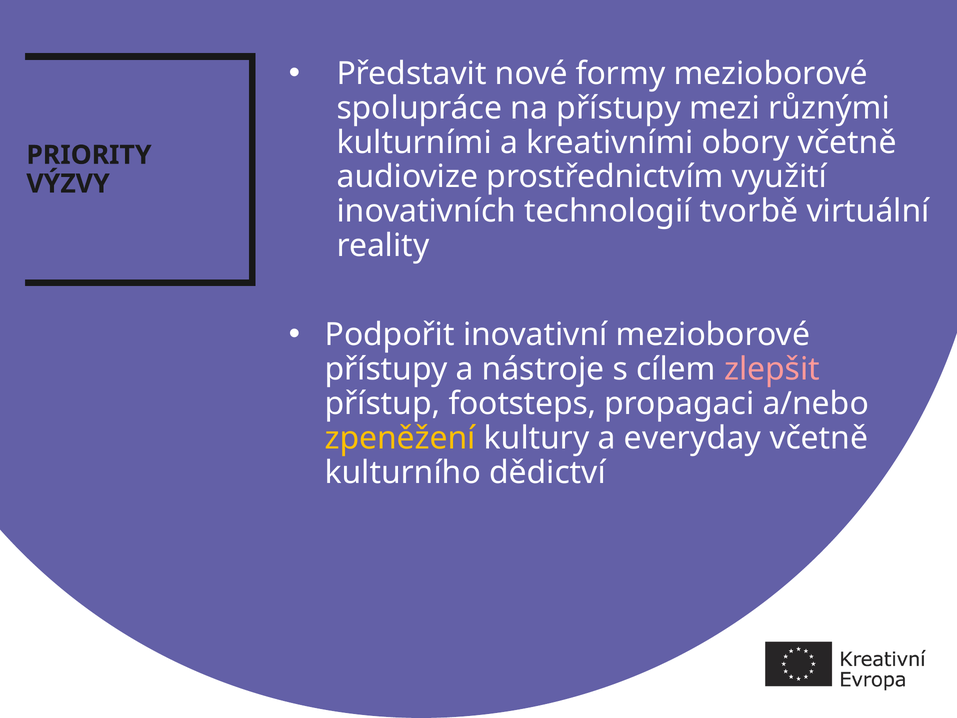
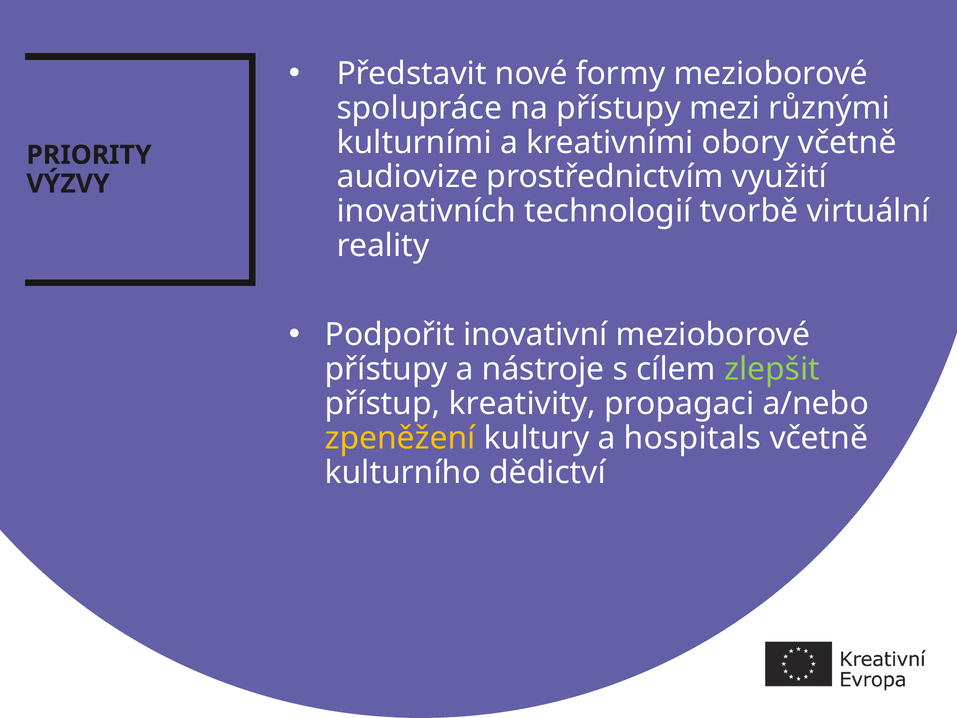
zlepšit colour: pink -> light green (772, 369)
footsteps: footsteps -> kreativity (522, 403)
everyday: everyday -> hospitals (692, 438)
